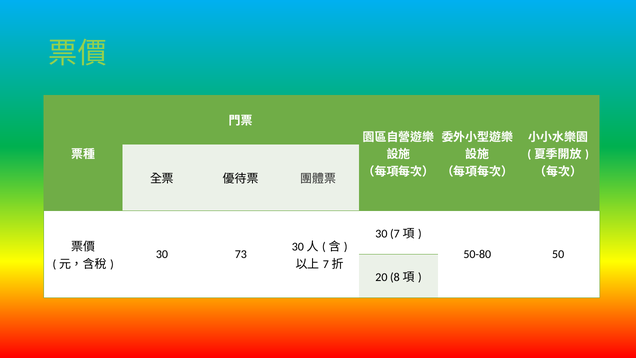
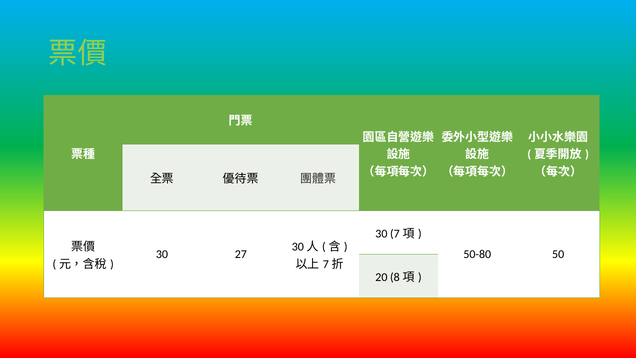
73: 73 -> 27 (241, 254)
